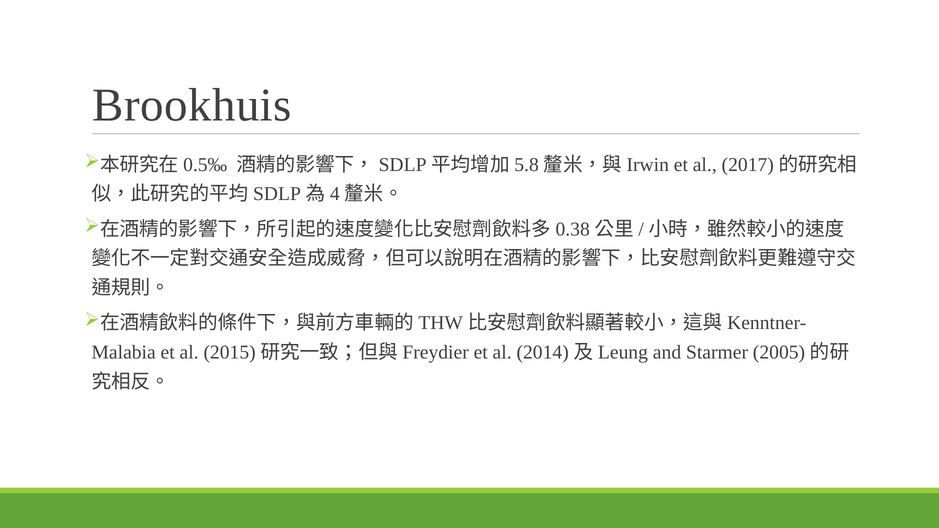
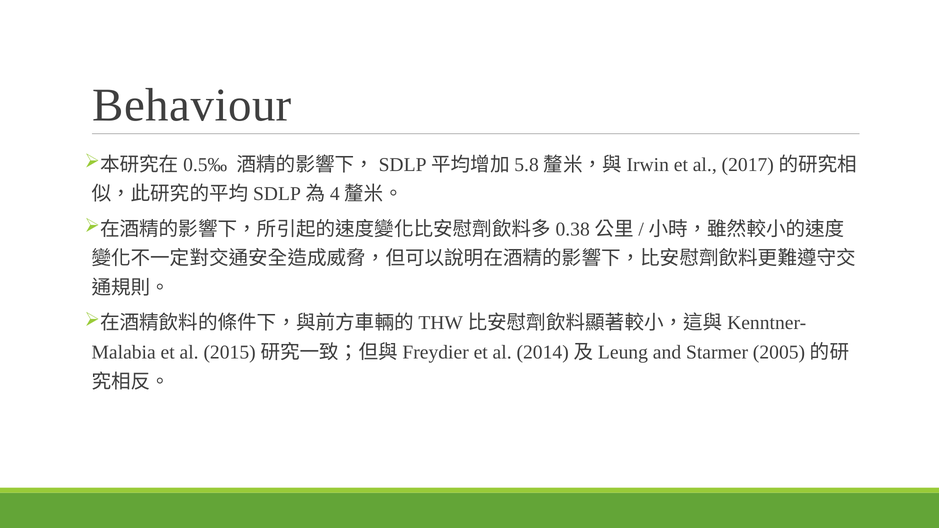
Brookhuis: Brookhuis -> Behaviour (192, 105)
